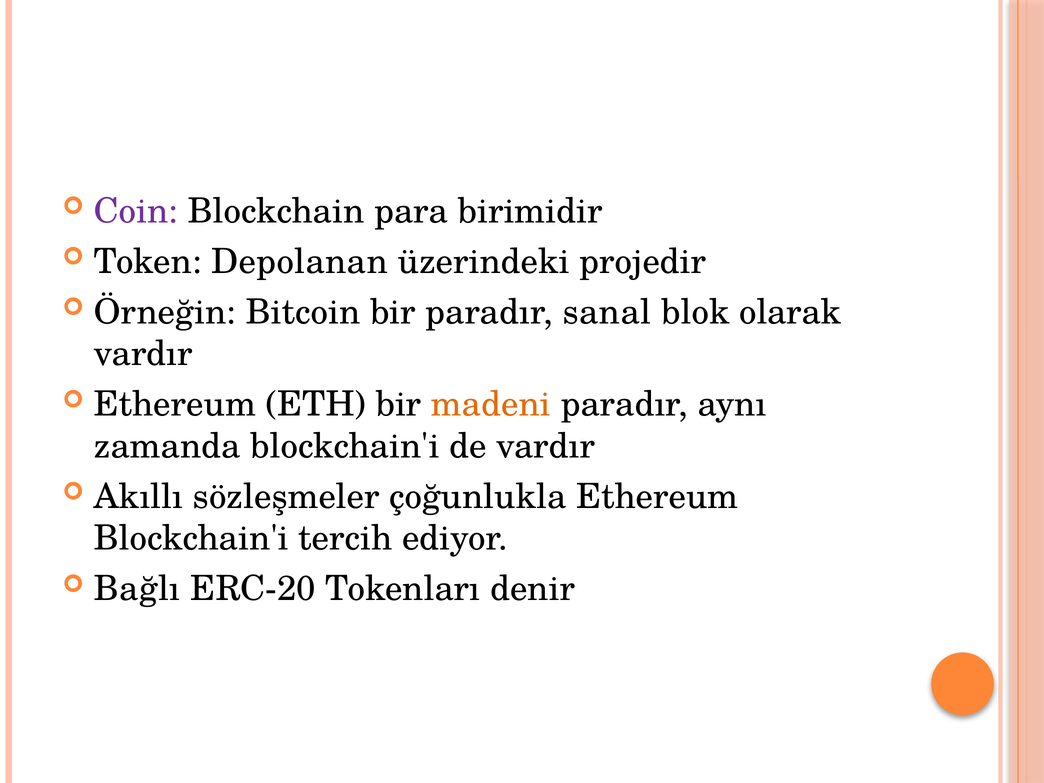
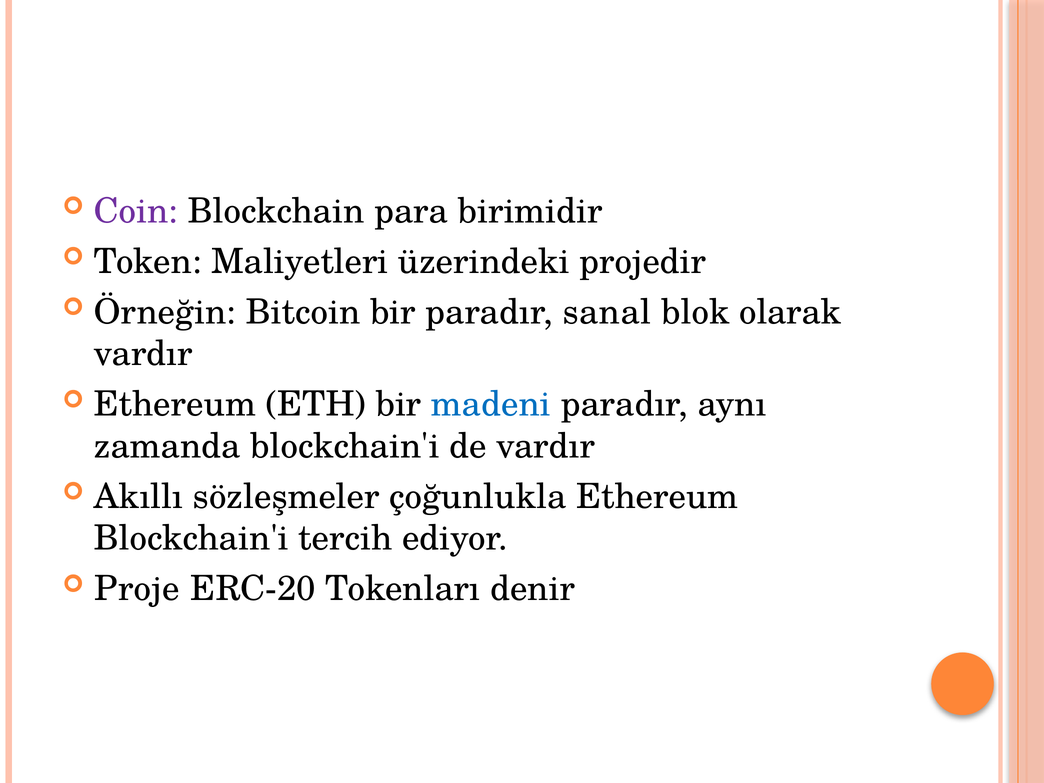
Depolanan: Depolanan -> Maliyetleri (300, 262)
madeni colour: orange -> blue (491, 404)
Bağlı: Bağlı -> Proje (137, 589)
